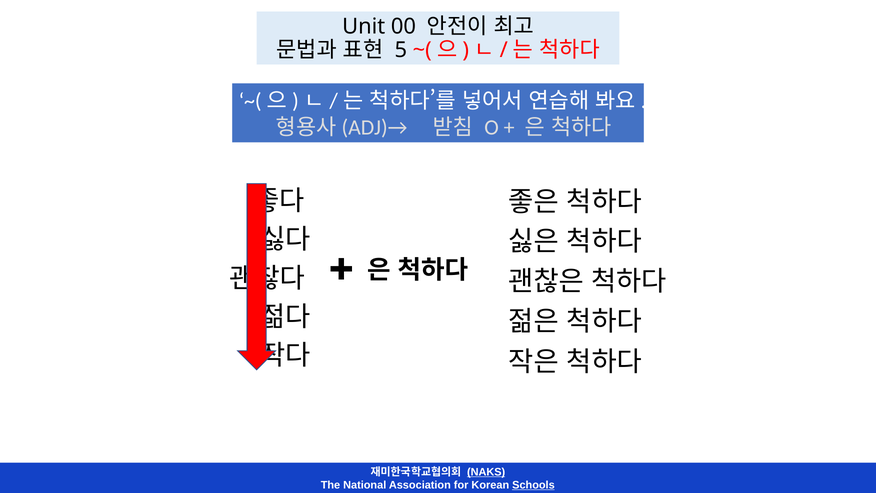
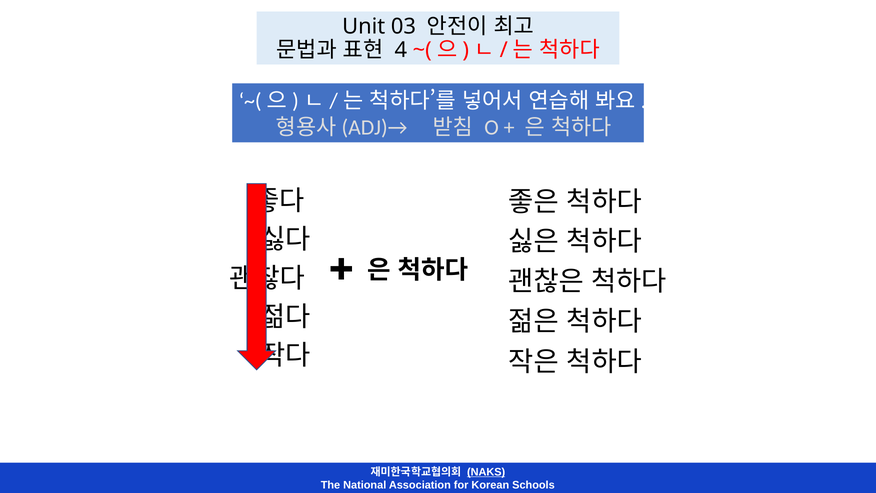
00: 00 -> 03 (403, 27)
5: 5 -> 4 (401, 50)
Schools underline: present -> none (533, 485)
